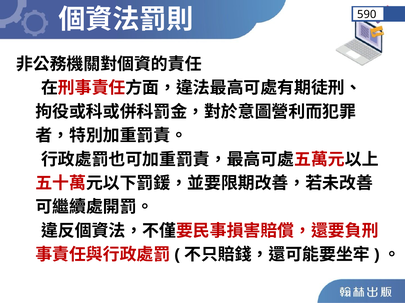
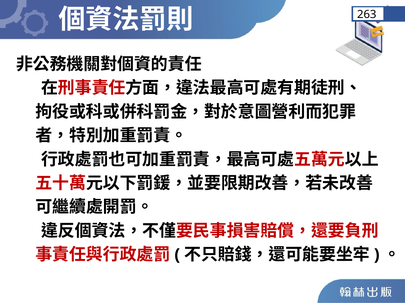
590: 590 -> 263 (367, 15)
